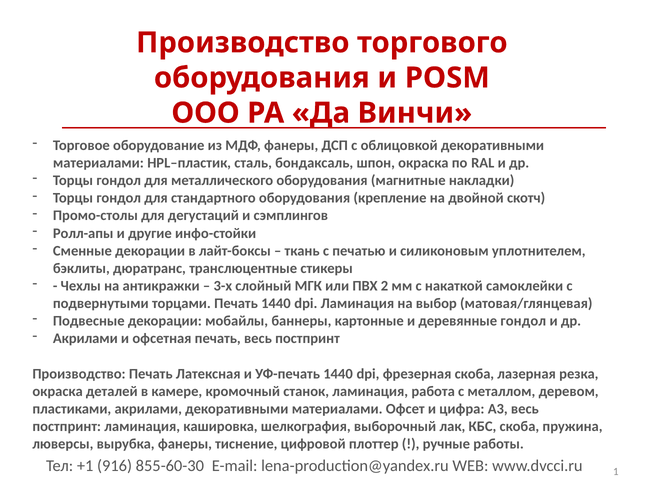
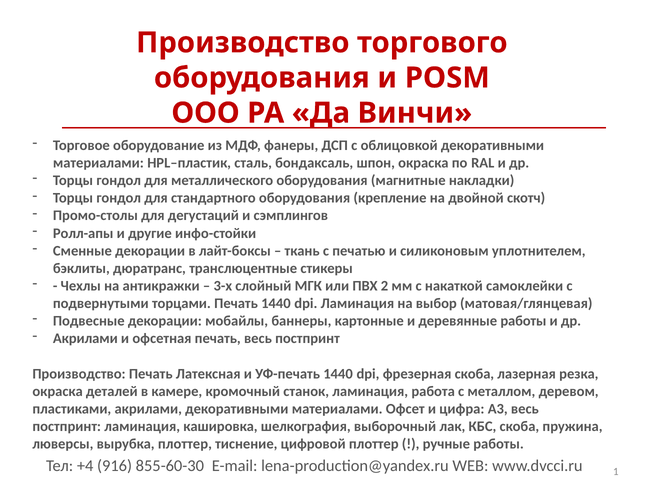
деревянные гондол: гондол -> работы (523, 321)
вырубка фанеры: фанеры -> плоттер (185, 443)
+1: +1 -> +4 (85, 465)
